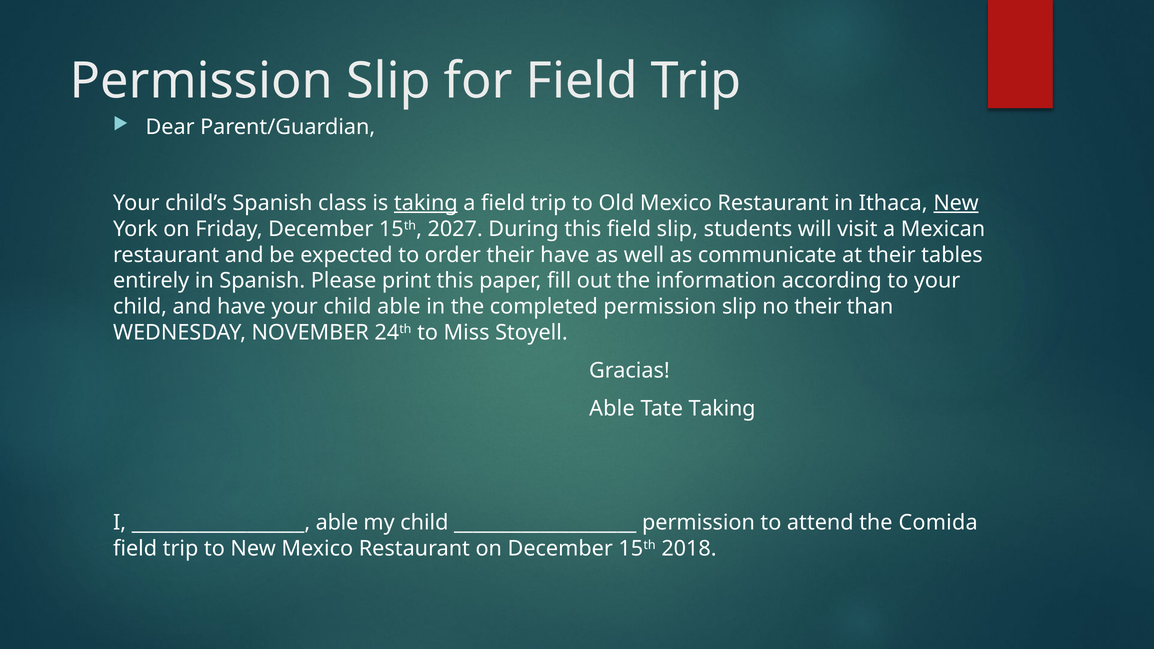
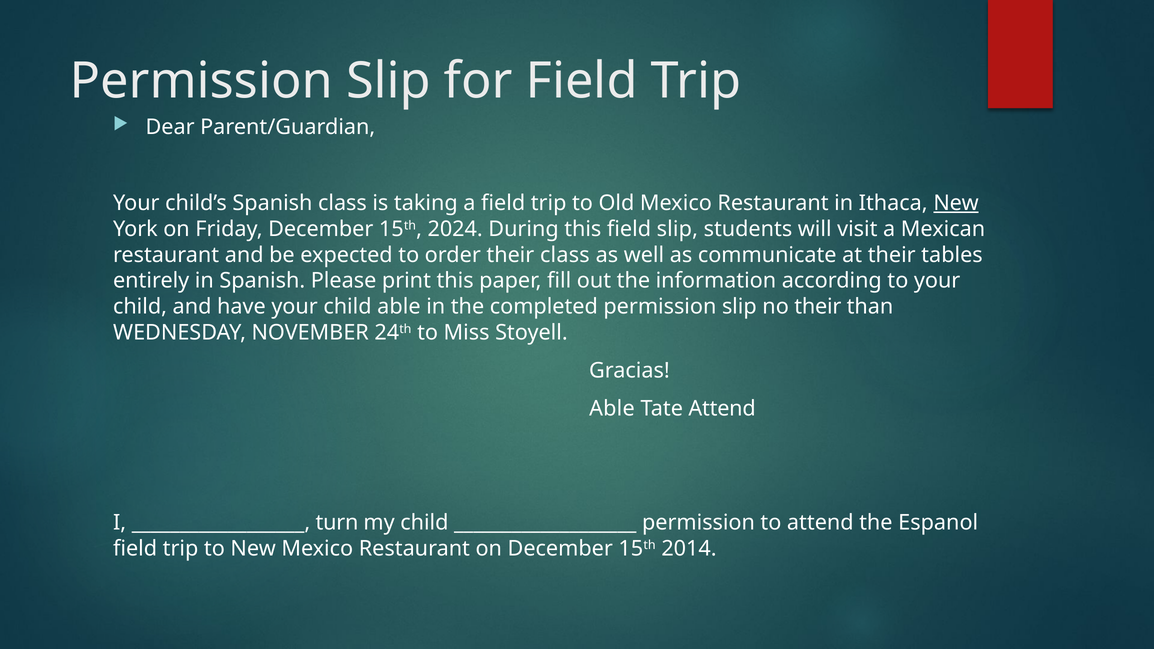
taking underline: present -> none (426, 203)
2027: 2027 -> 2024 (455, 229)
their have: have -> class (565, 255)
Tate Taking: Taking -> Attend (722, 409)
able: able -> turn (337, 523)
Comida: Comida -> Espanol (938, 523)
2018: 2018 -> 2014 (689, 549)
